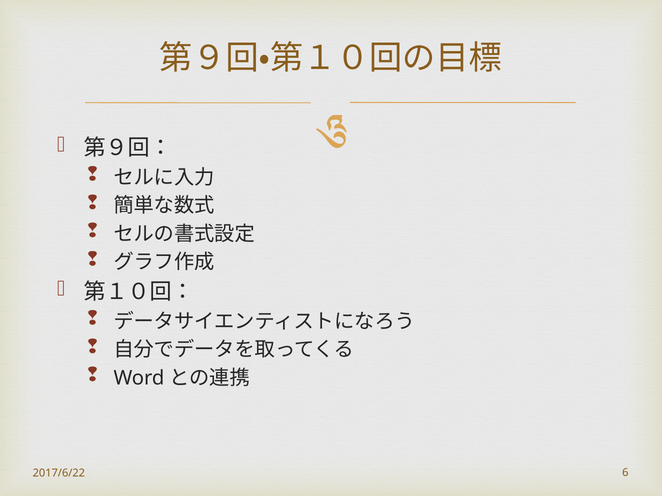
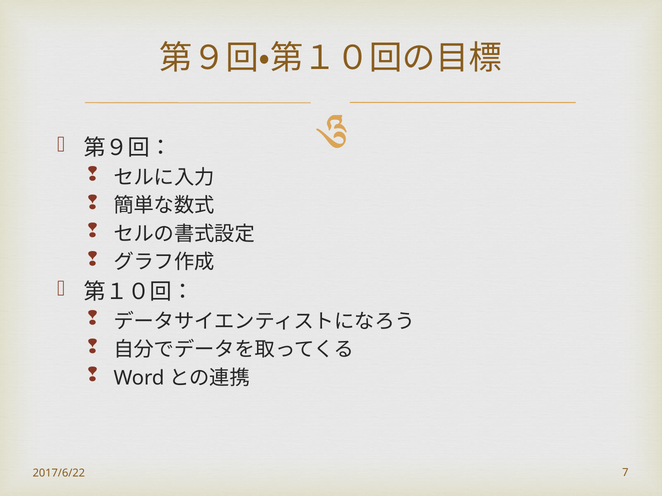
6: 6 -> 7 (625, 473)
